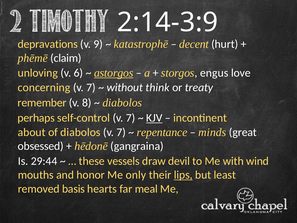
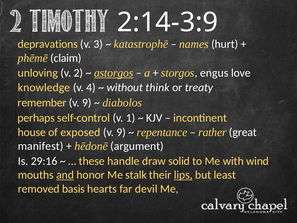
9: 9 -> 3 (98, 44)
decent: decent -> names (194, 44)
6: 6 -> 2 (78, 73)
concerning: concerning -> knowledge (44, 87)
7: 7 -> 4 (91, 87)
8: 8 -> 9 (87, 103)
self-control v 7: 7 -> 1 (131, 118)
KJV underline: present -> none (154, 118)
about: about -> house (32, 132)
of diabolos: diabolos -> exposed (80, 132)
7: 7 -> 9 (121, 132)
minds: minds -> rather (212, 132)
obsessed: obsessed -> manifest (41, 146)
gangraina: gangraina -> argument (137, 146)
29:44: 29:44 -> 29:16 (44, 161)
vessels: vessels -> handle (123, 161)
devil: devil -> solid (179, 161)
and underline: none -> present (65, 175)
only: only -> stalk (136, 175)
meal: meal -> devil (146, 189)
